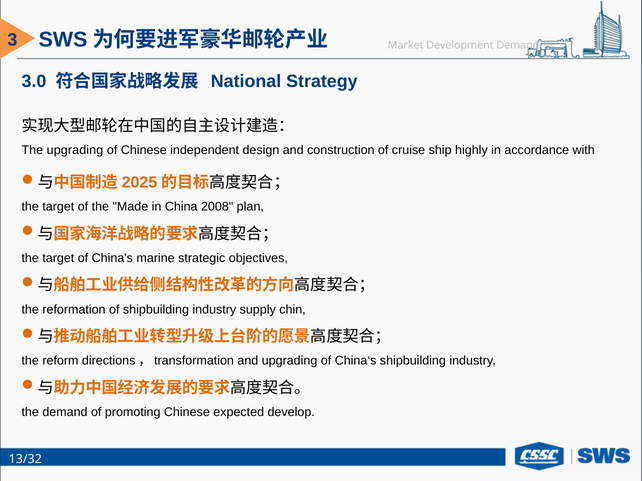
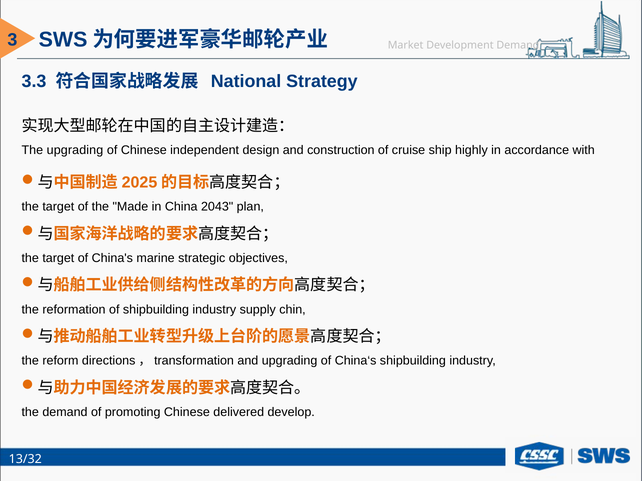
3.0: 3.0 -> 3.3 (34, 82)
2008: 2008 -> 2043 (217, 207)
expected: expected -> delivered (239, 412)
